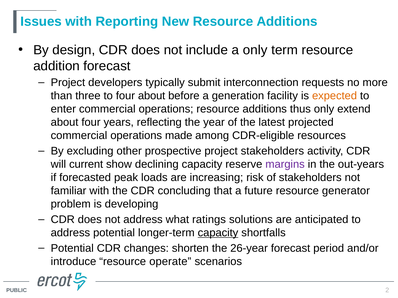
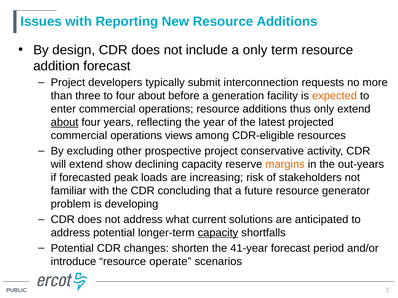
about underline: none -> present (65, 123)
made: made -> views (179, 136)
project stakeholders: stakeholders -> conservative (272, 151)
will current: current -> extend (86, 165)
margins colour: purple -> orange (285, 165)
ratings: ratings -> current (209, 220)
26-year: 26-year -> 41-year (249, 249)
